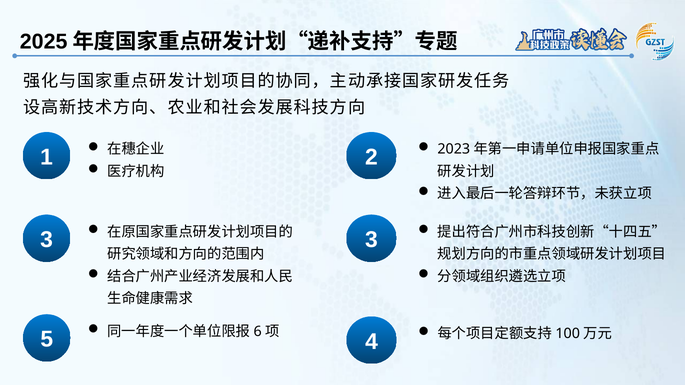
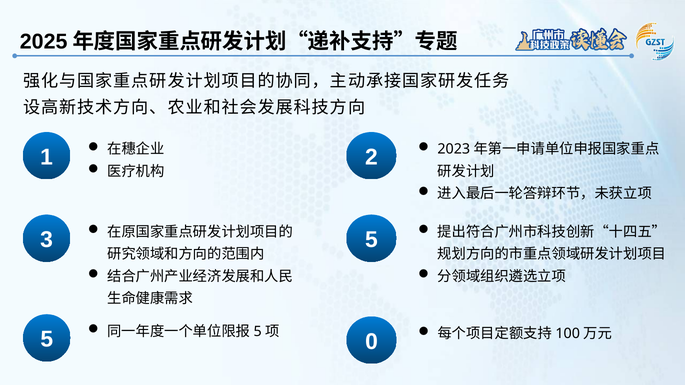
3 3: 3 -> 5 (371, 240)
6: 6 -> 5 (258, 332)
4: 4 -> 0 (372, 342)
